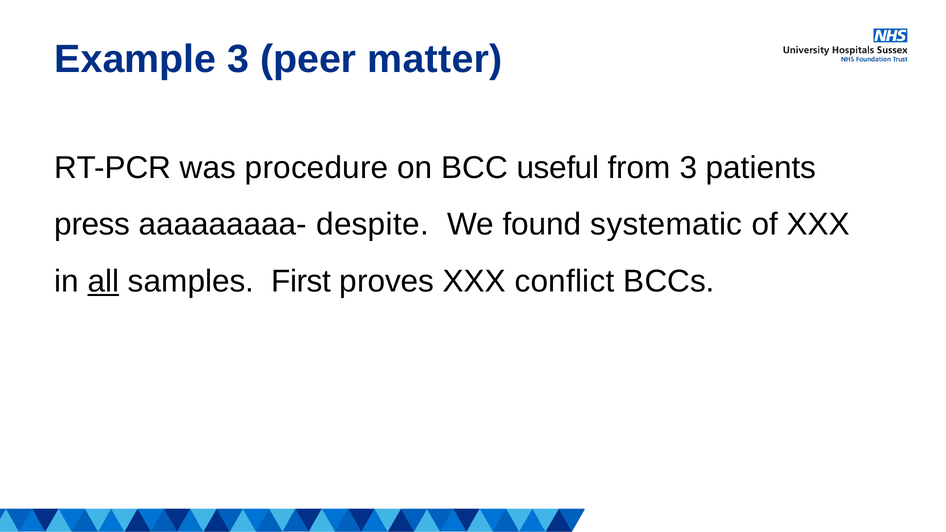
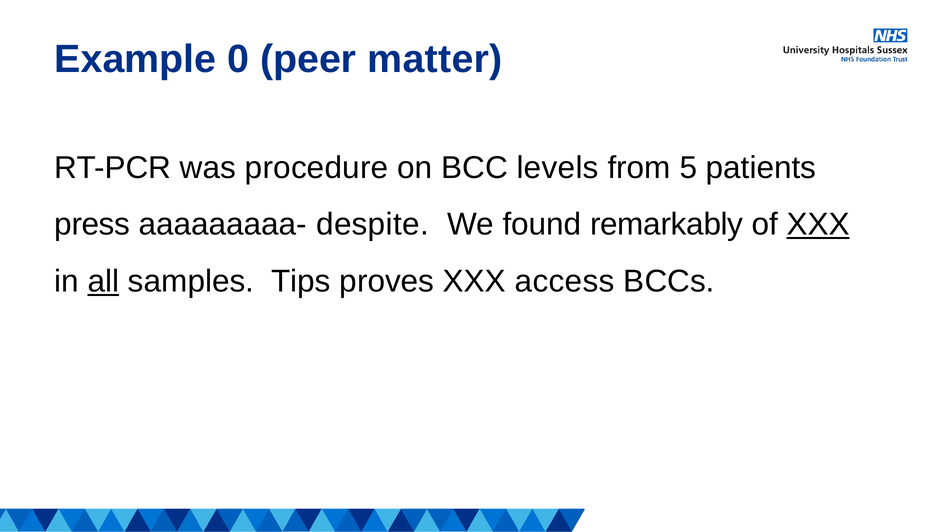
Example 3: 3 -> 0 (238, 60)
useful: useful -> levels (558, 168)
from 3: 3 -> 5 (688, 168)
systematic: systematic -> remarkably (667, 225)
XXX underline: none -> present (818, 225)
First: First -> Tips (301, 281)
conflict: conflict -> access (565, 281)
